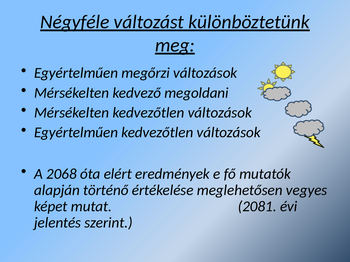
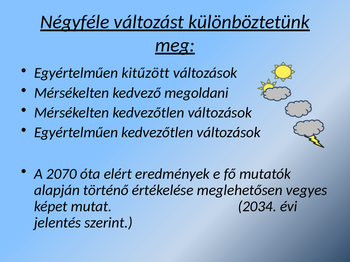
megőrzi: megőrzi -> kitűzött (146, 73)
2068: 2068 -> 2070 (61, 174)
2081: 2081 -> 2034 (257, 207)
